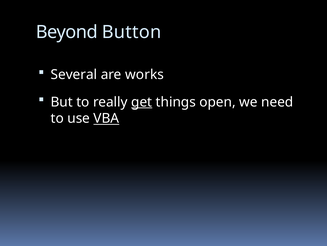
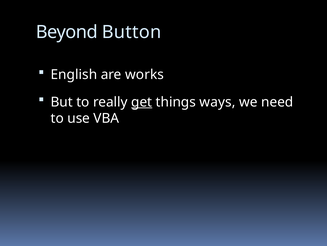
Several: Several -> English (74, 75)
open: open -> ways (217, 102)
VBA underline: present -> none (106, 118)
